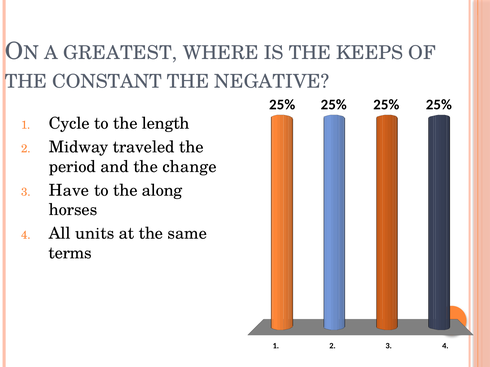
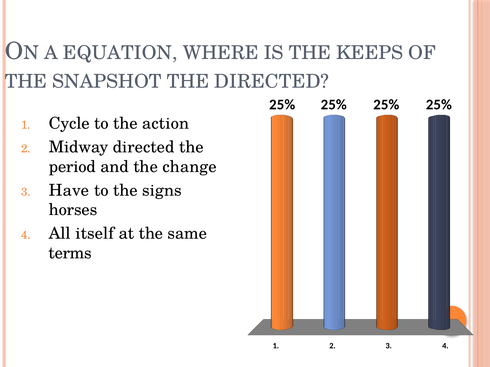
GREATEST: GREATEST -> EQUATION (120, 53)
CONSTANT: CONSTANT -> SNAPSHOT (107, 82)
THE NEGATIVE: NEGATIVE -> DIRECTED (272, 82)
length: length -> action (166, 124)
Midway traveled: traveled -> directed (144, 147)
along: along -> signs (162, 191)
units: units -> itself (95, 234)
